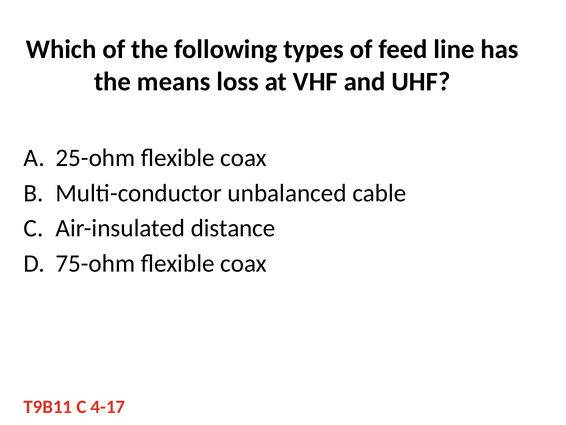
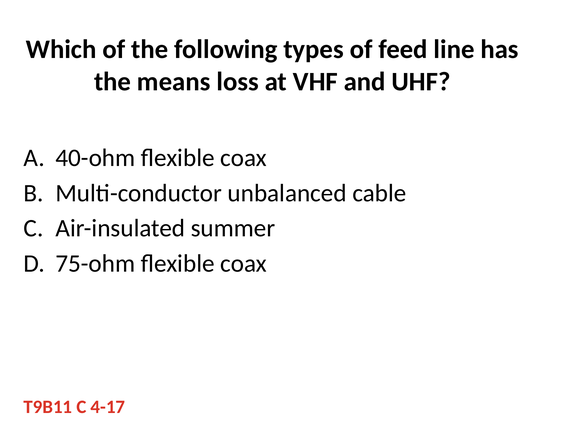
25-ohm: 25-ohm -> 40-ohm (95, 158)
distance: distance -> summer (233, 228)
